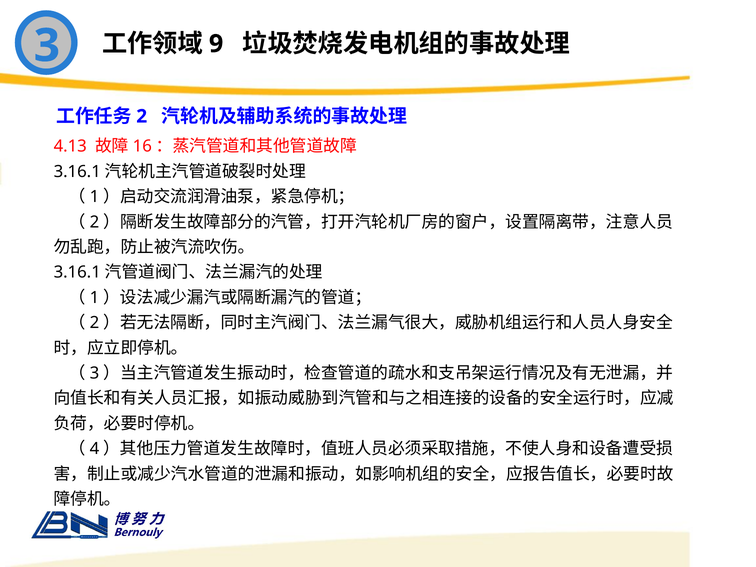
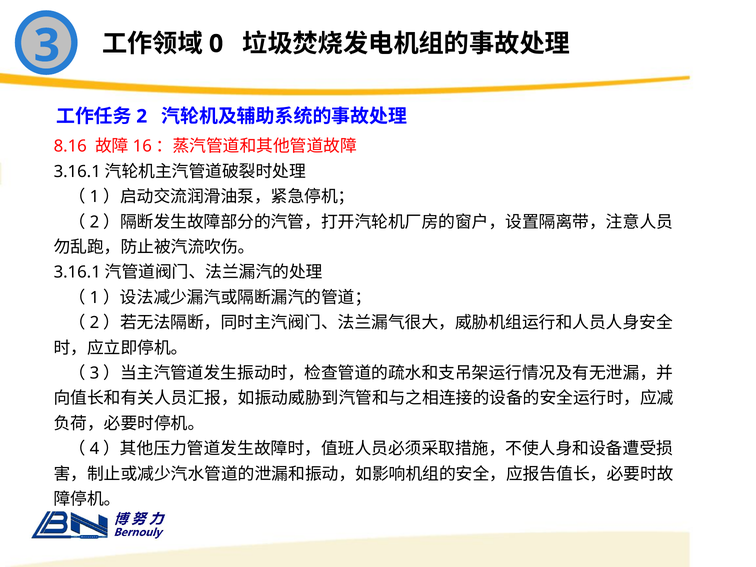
9: 9 -> 0 (216, 44)
4.13: 4.13 -> 8.16 (70, 146)
